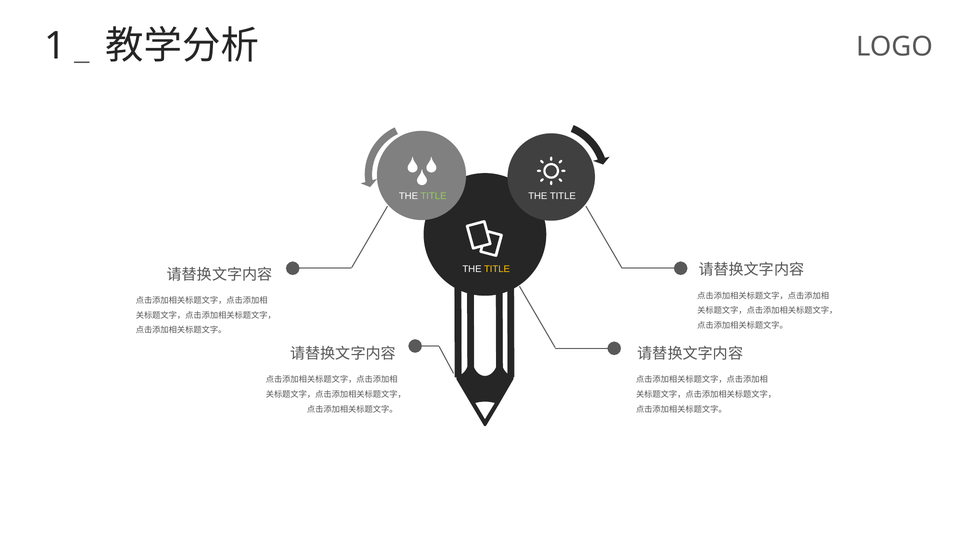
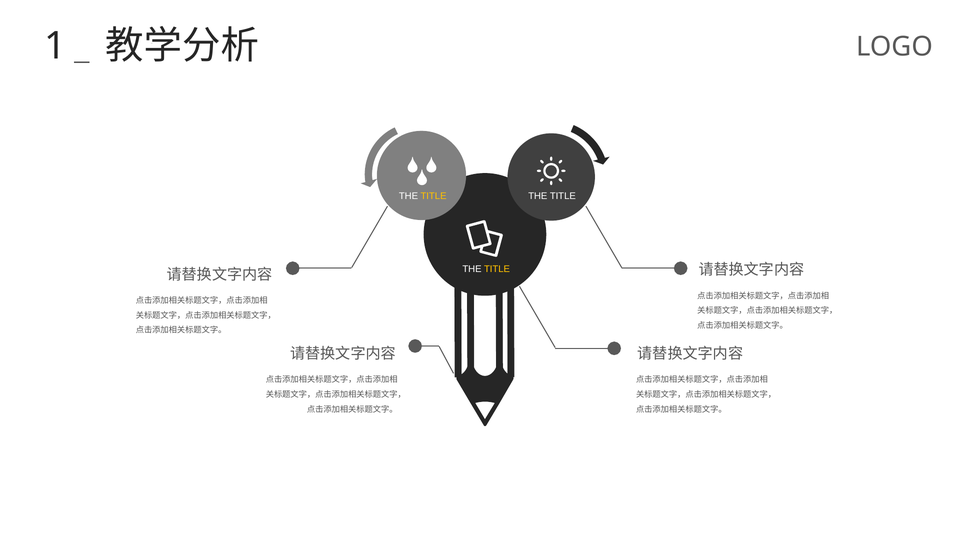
TITLE colour: light green -> yellow (434, 196)
